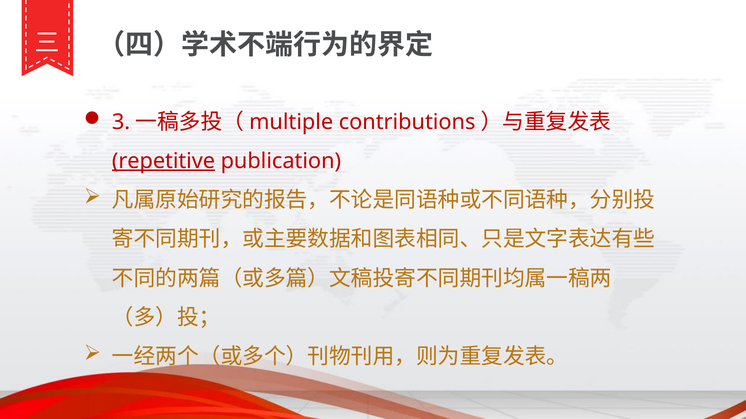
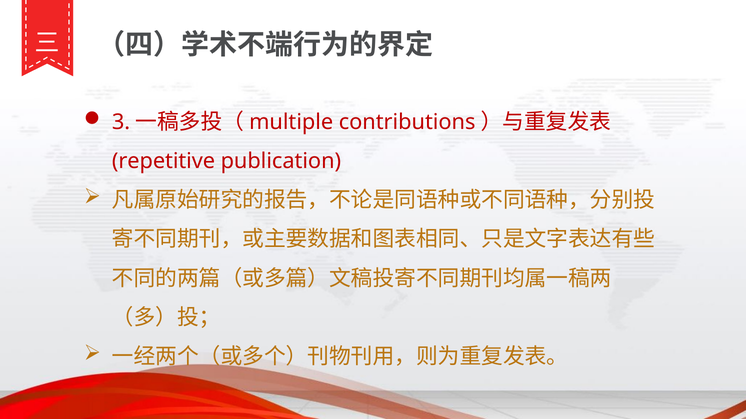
repetitive underline: present -> none (164, 161)
